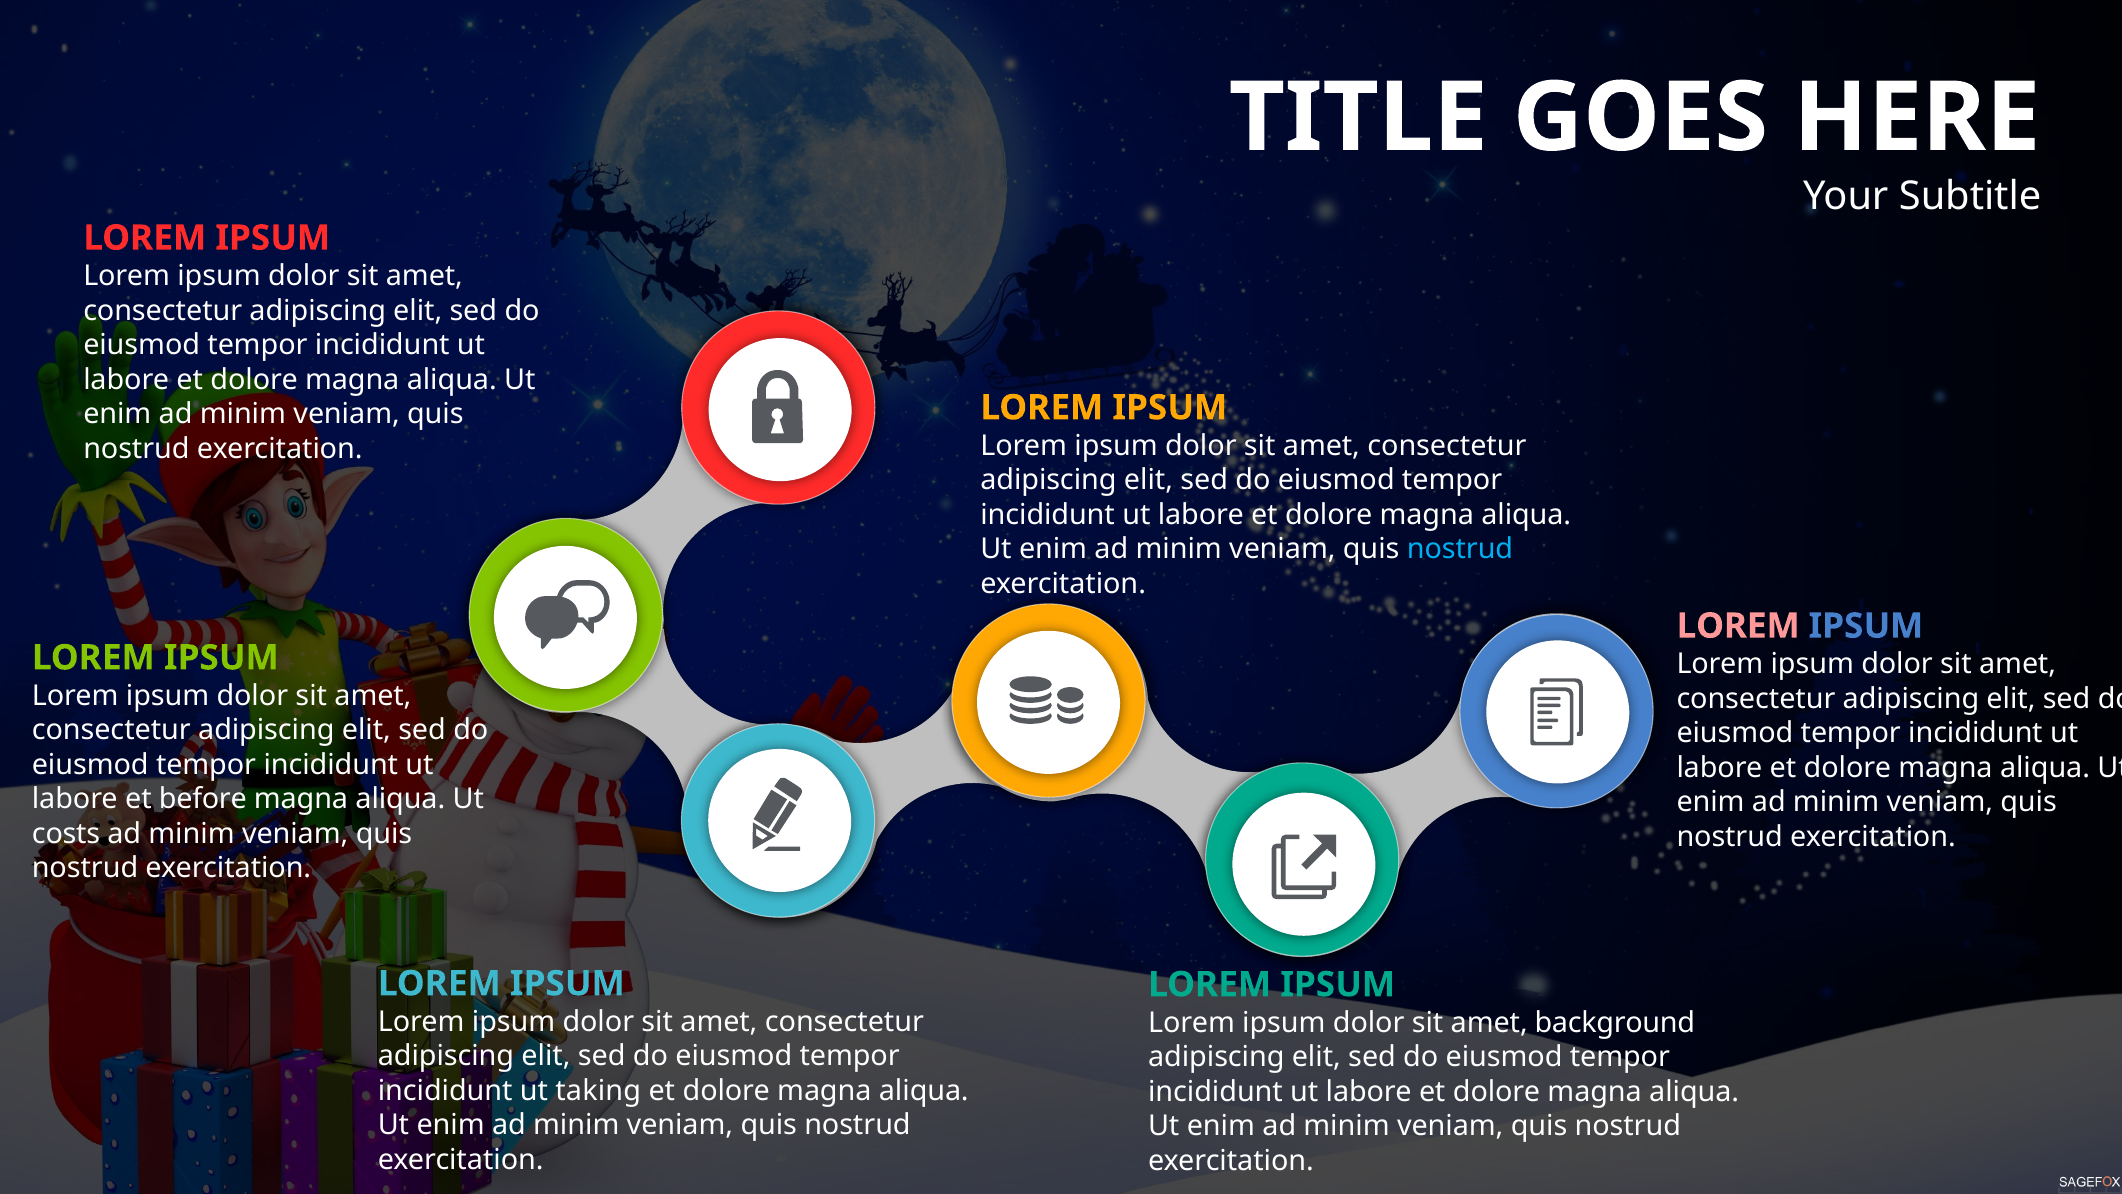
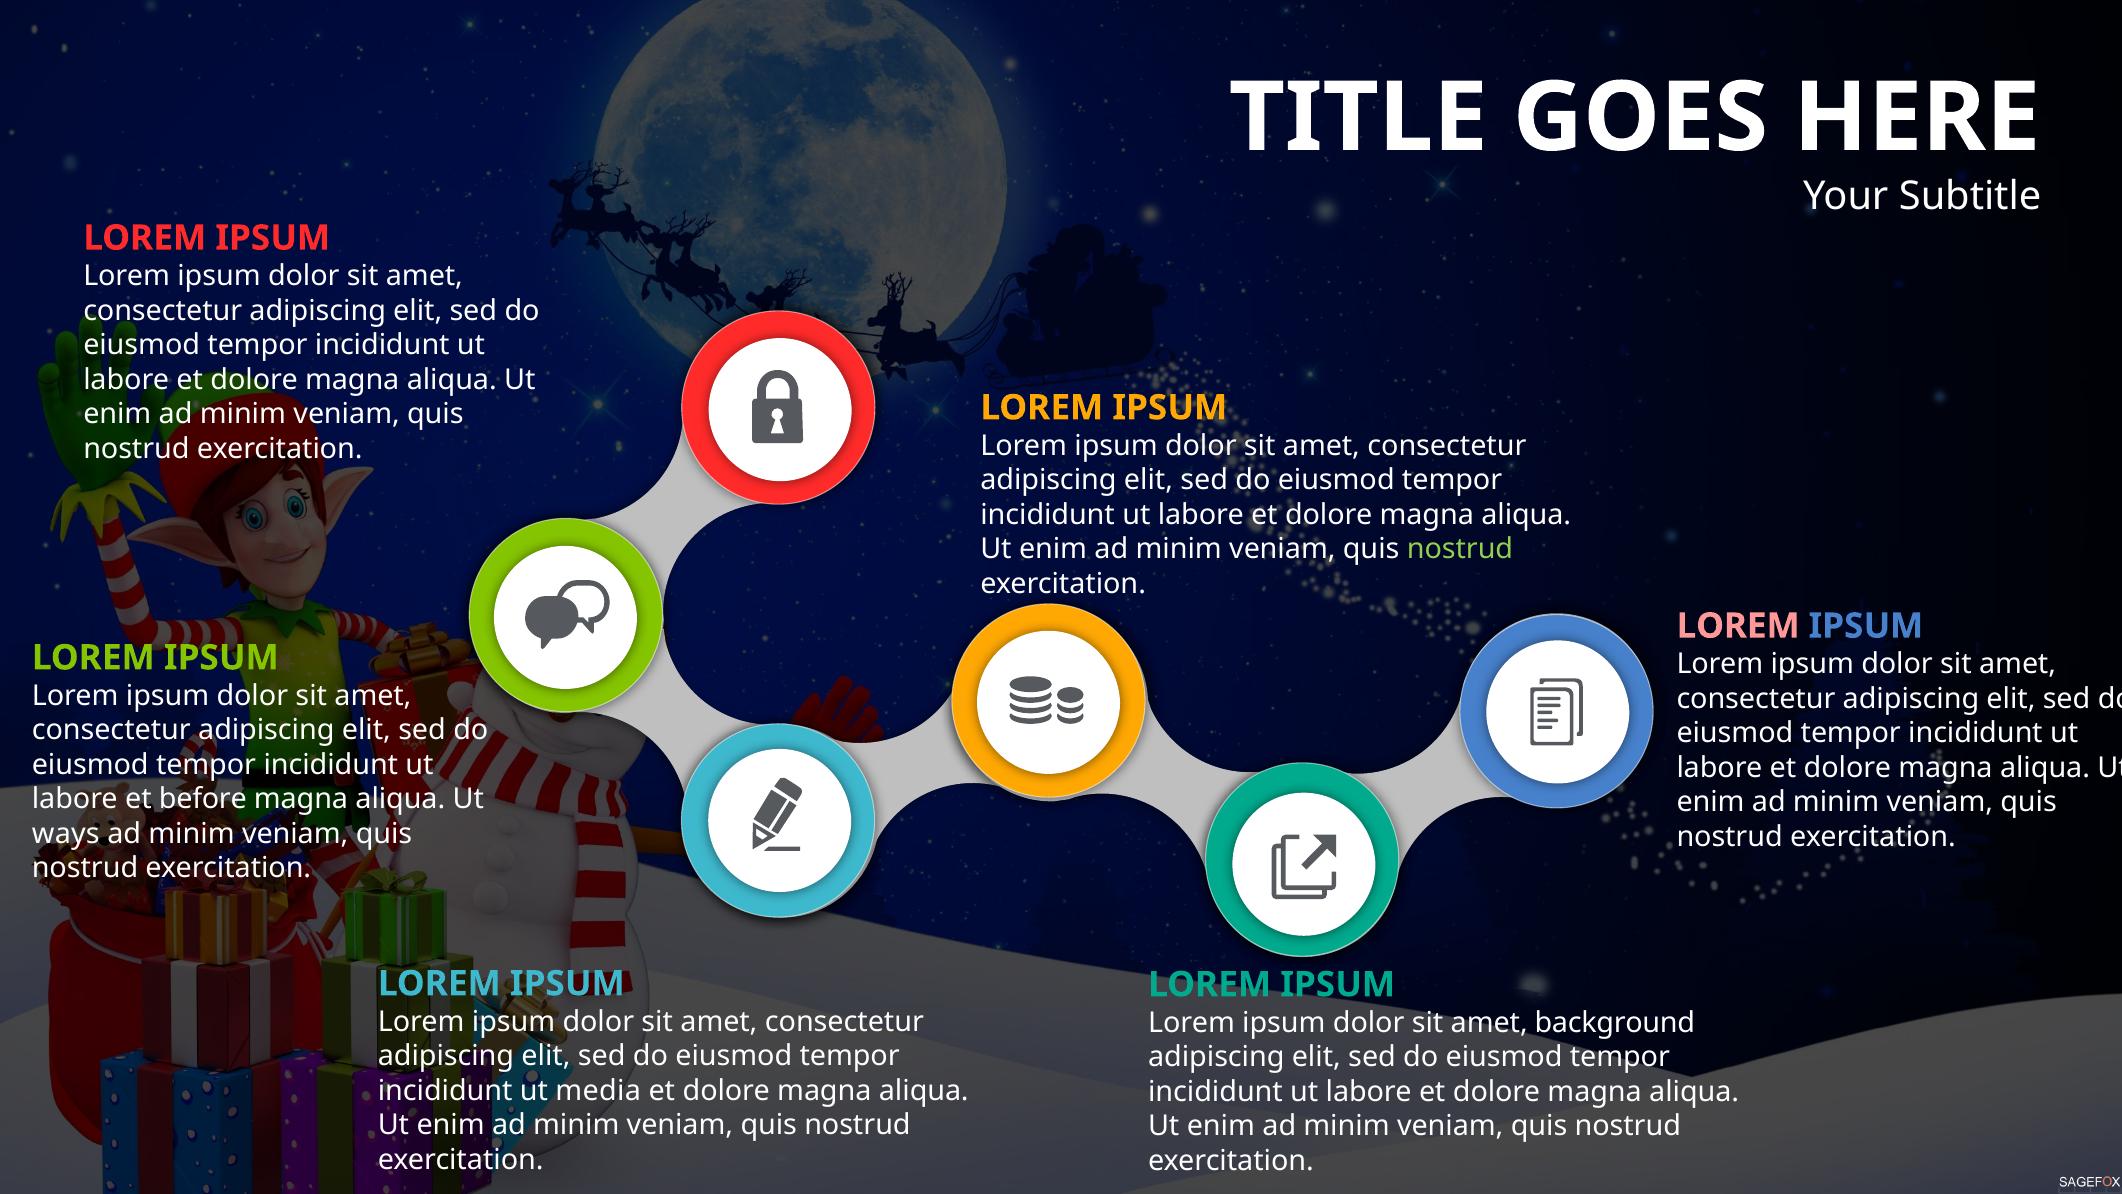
nostrud colour: light blue -> light green (1460, 549)
costs: costs -> ways (66, 834)
taking: taking -> media (598, 1090)
